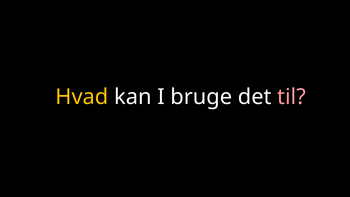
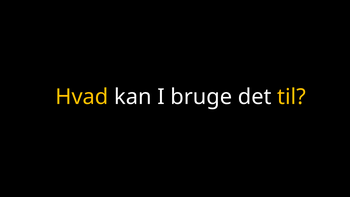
til colour: pink -> yellow (292, 97)
